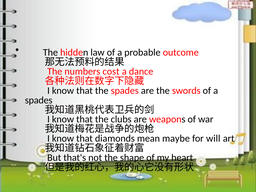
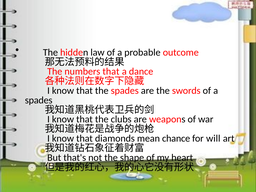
numbers cost: cost -> that (111, 71)
maybe: maybe -> chance (176, 138)
